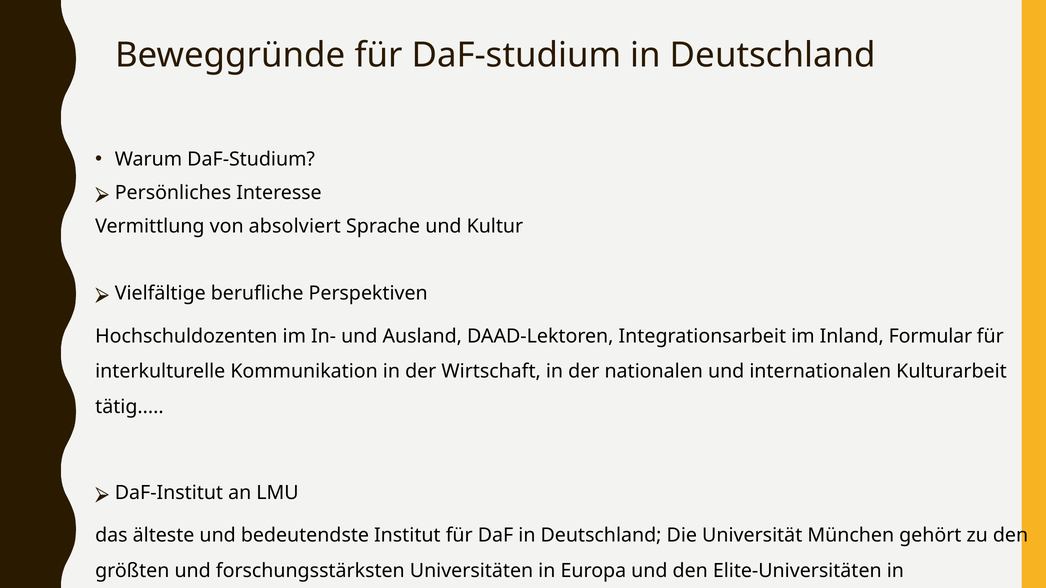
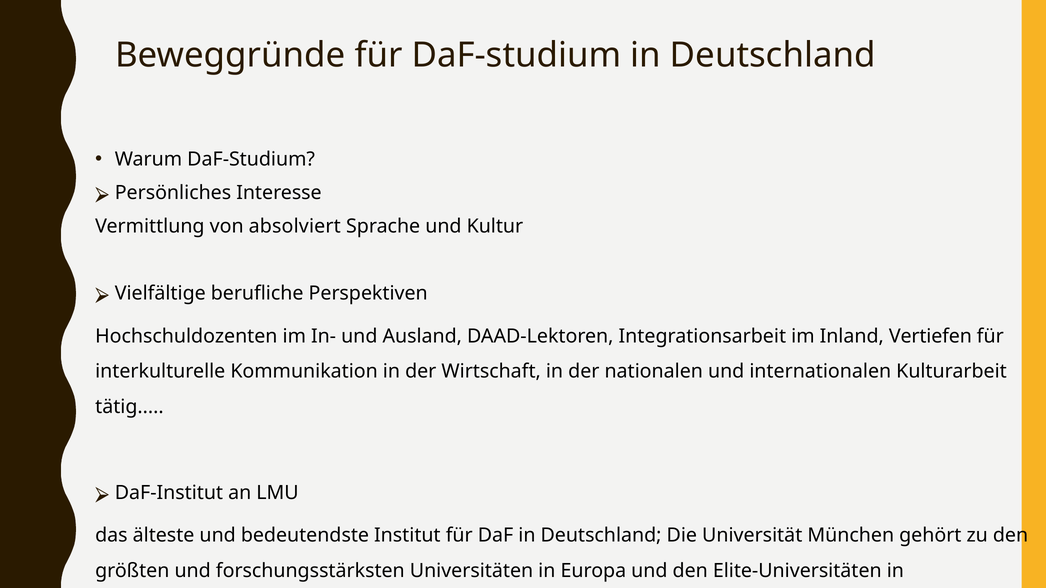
Formular: Formular -> Vertiefen (930, 336)
